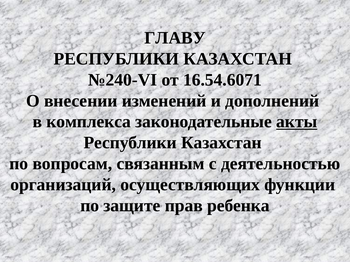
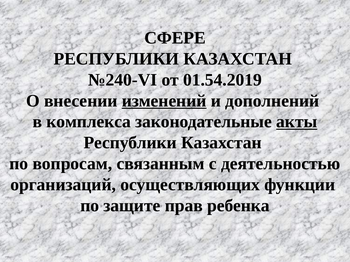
ГЛАВУ: ГЛАВУ -> СФЕРЕ (175, 38)
16.54.6071: 16.54.6071 -> 01.54.2019 (222, 80)
изменений underline: none -> present (164, 101)
